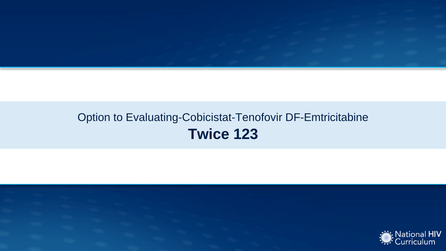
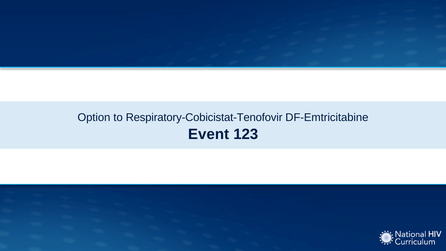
Evaluating-Cobicistat-Tenofovir: Evaluating-Cobicistat-Tenofovir -> Respiratory-Cobicistat-Tenofovir (204, 118)
Twice: Twice -> Event (209, 134)
